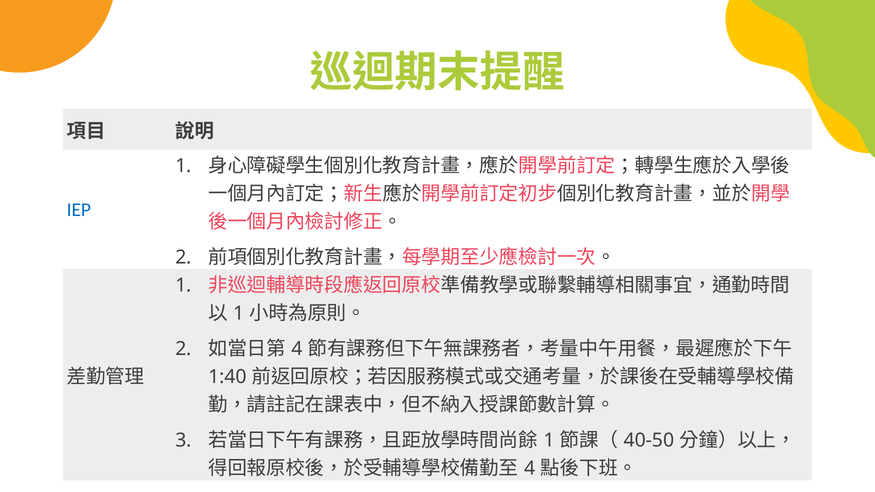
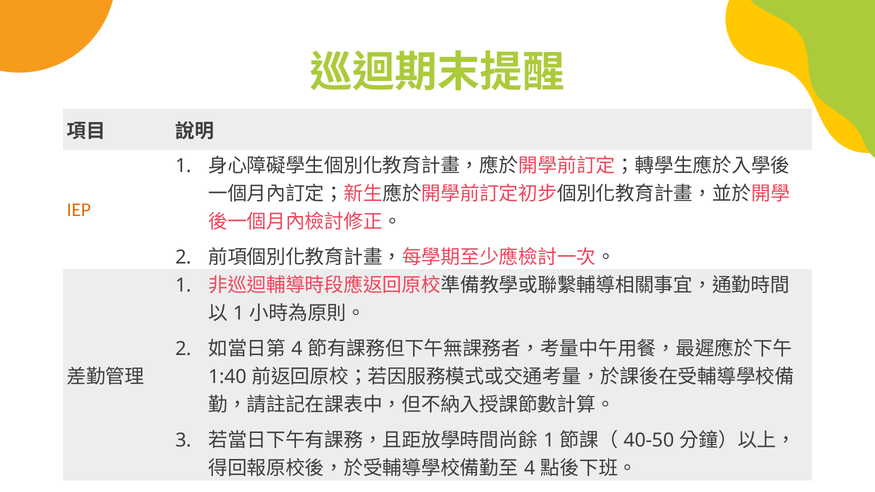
IEP colour: blue -> orange (79, 210)
